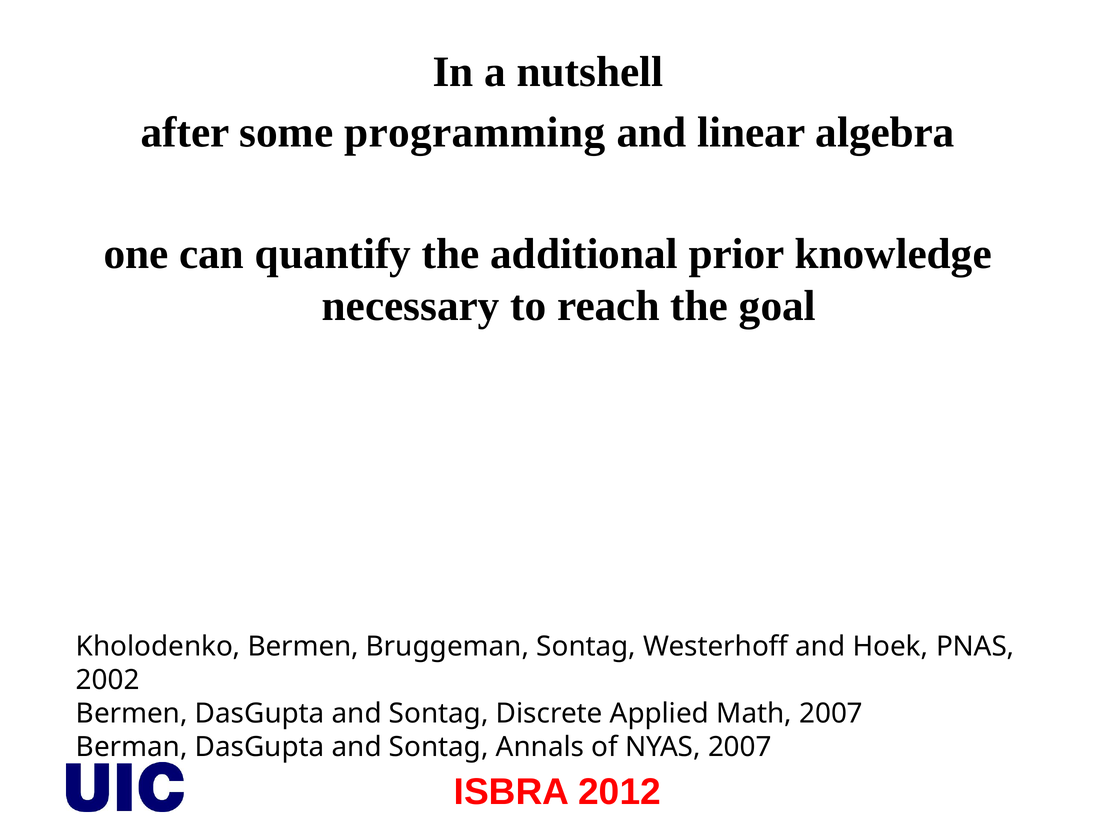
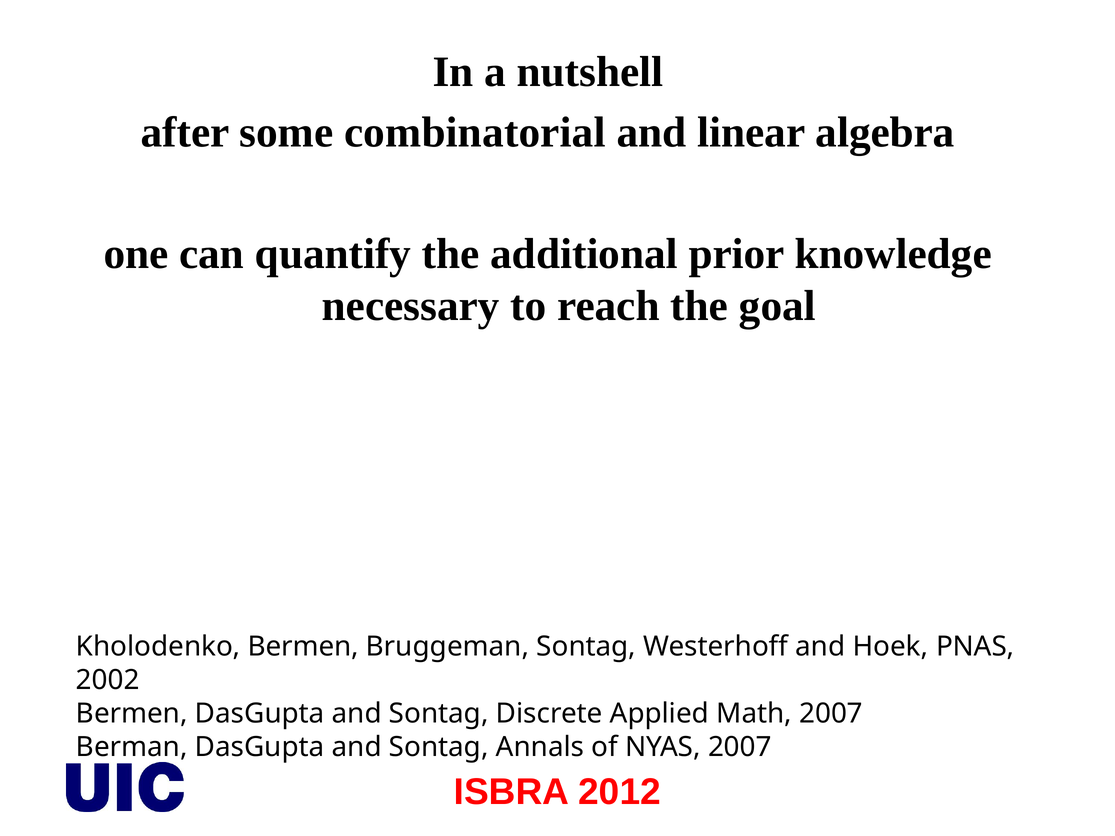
programming: programming -> combinatorial (475, 133)
